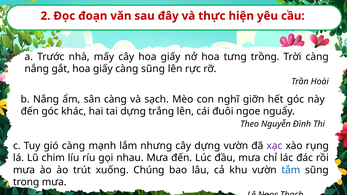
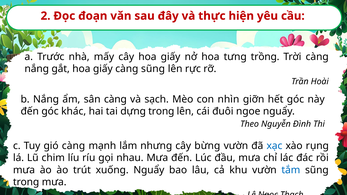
nghĩ: nghĩ -> nhìn (228, 99)
dựng trắng: trắng -> trong (161, 111)
cây dựng: dựng -> bừng (207, 146)
xạc colour: purple -> blue (274, 146)
xuống Chúng: Chúng -> Nguẩy (149, 170)
